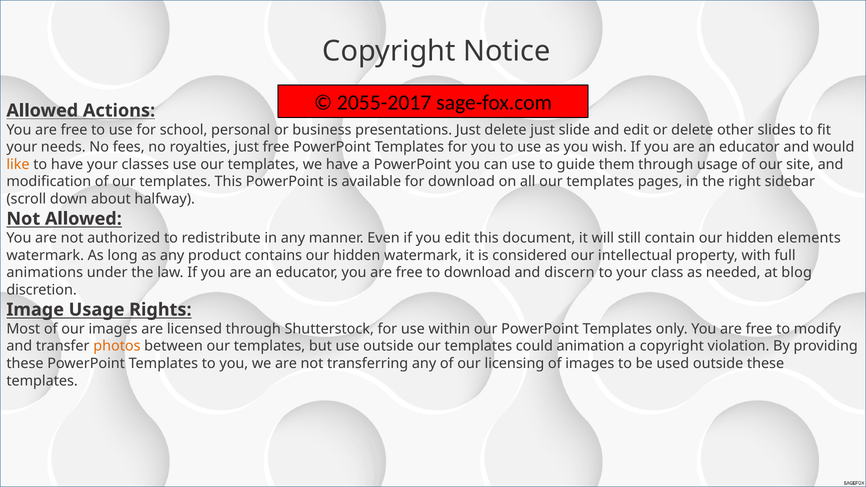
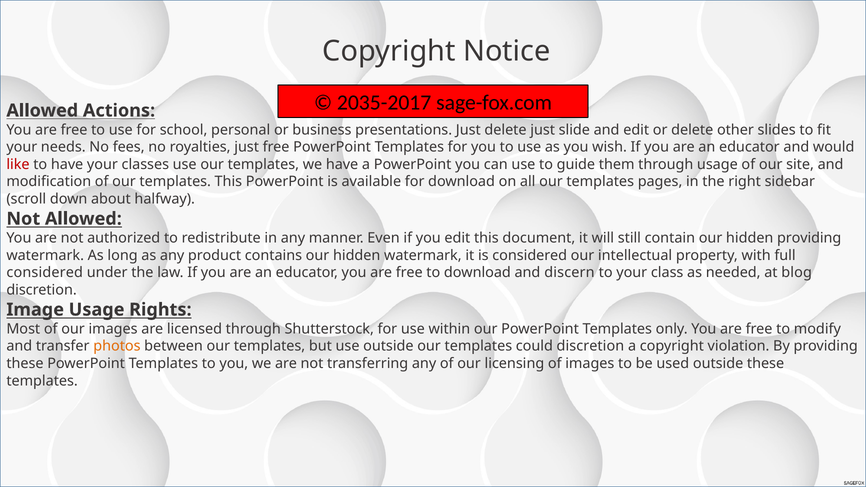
2055-2017: 2055-2017 -> 2035-2017 (384, 103)
like colour: orange -> red (18, 164)
hidden elements: elements -> providing (809, 238)
animations: animations -> considered (45, 273)
could animation: animation -> discretion (590, 346)
